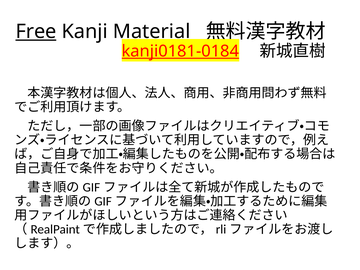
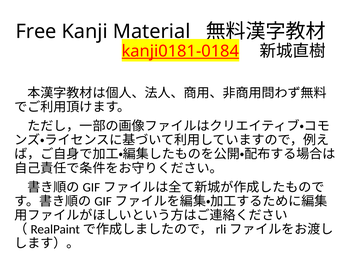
Free underline: present -> none (36, 31)
